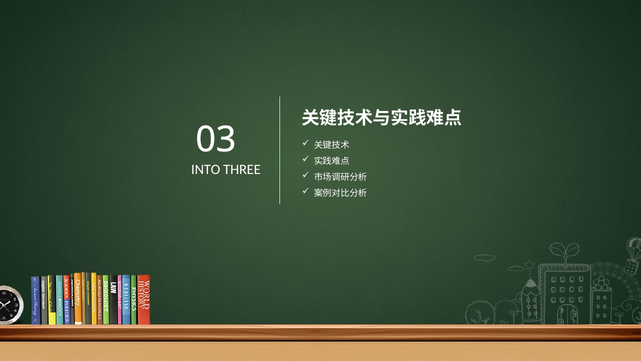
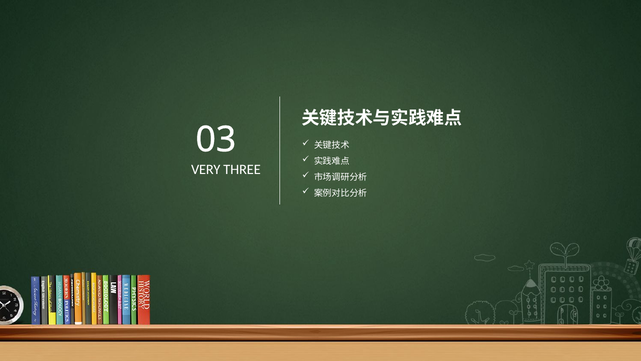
INTO: INTO -> VERY (206, 169)
